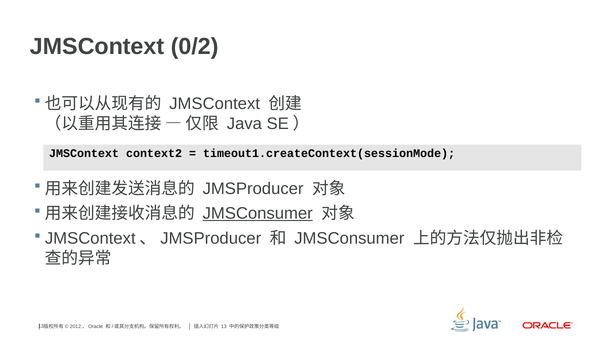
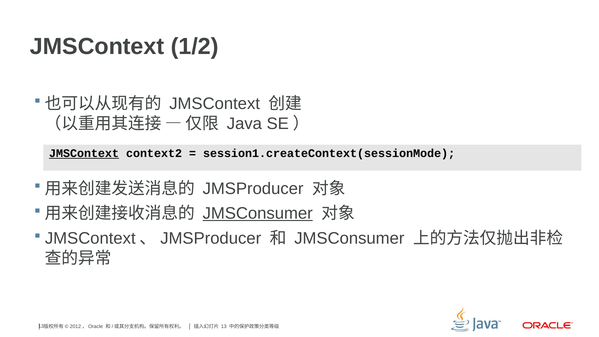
0/2: 0/2 -> 1/2 (195, 47)
JMSContext underline: none -> present (84, 153)
timeout1.createContext(sessionMode: timeout1.createContext(sessionMode -> session1.createContext(sessionMode (329, 153)
